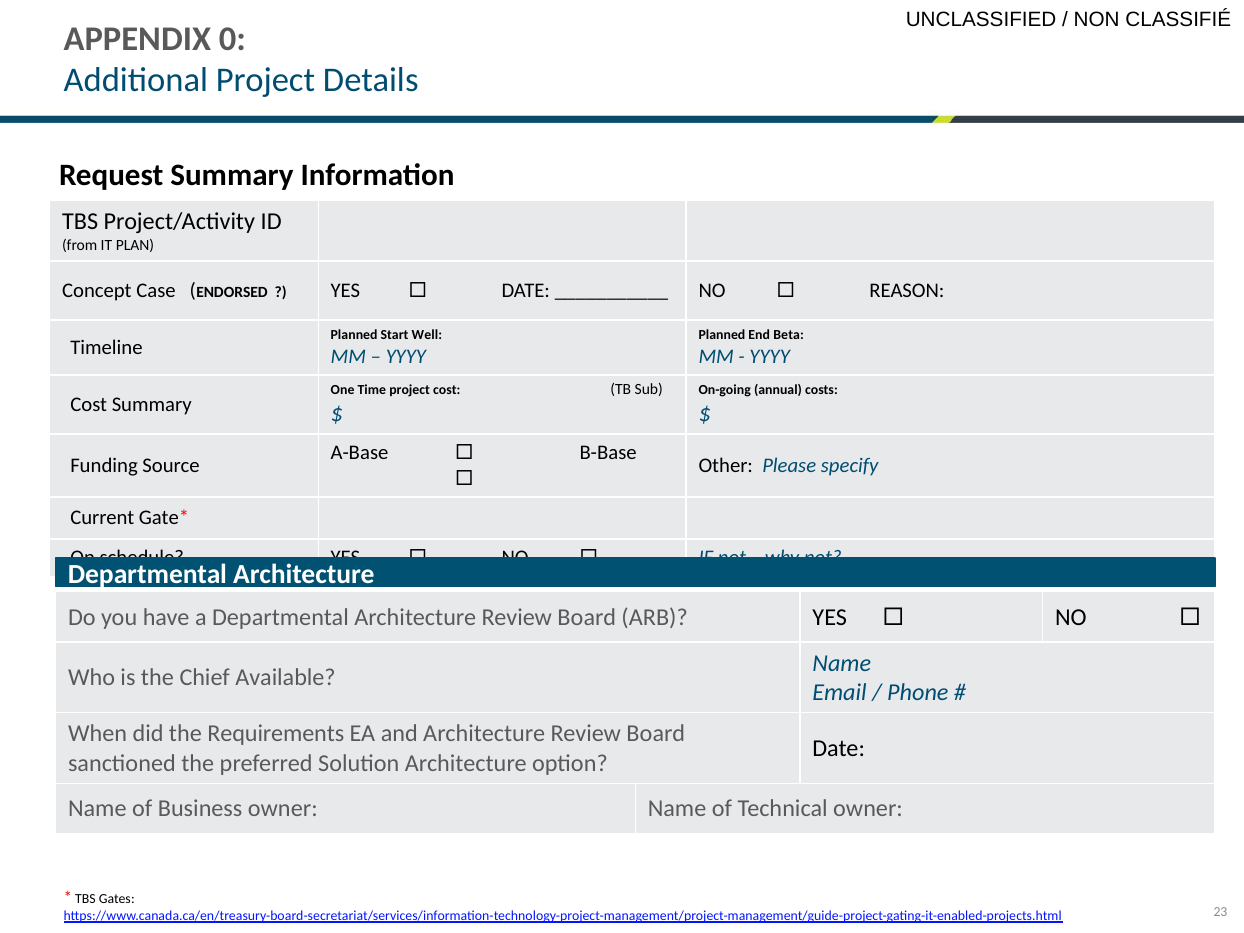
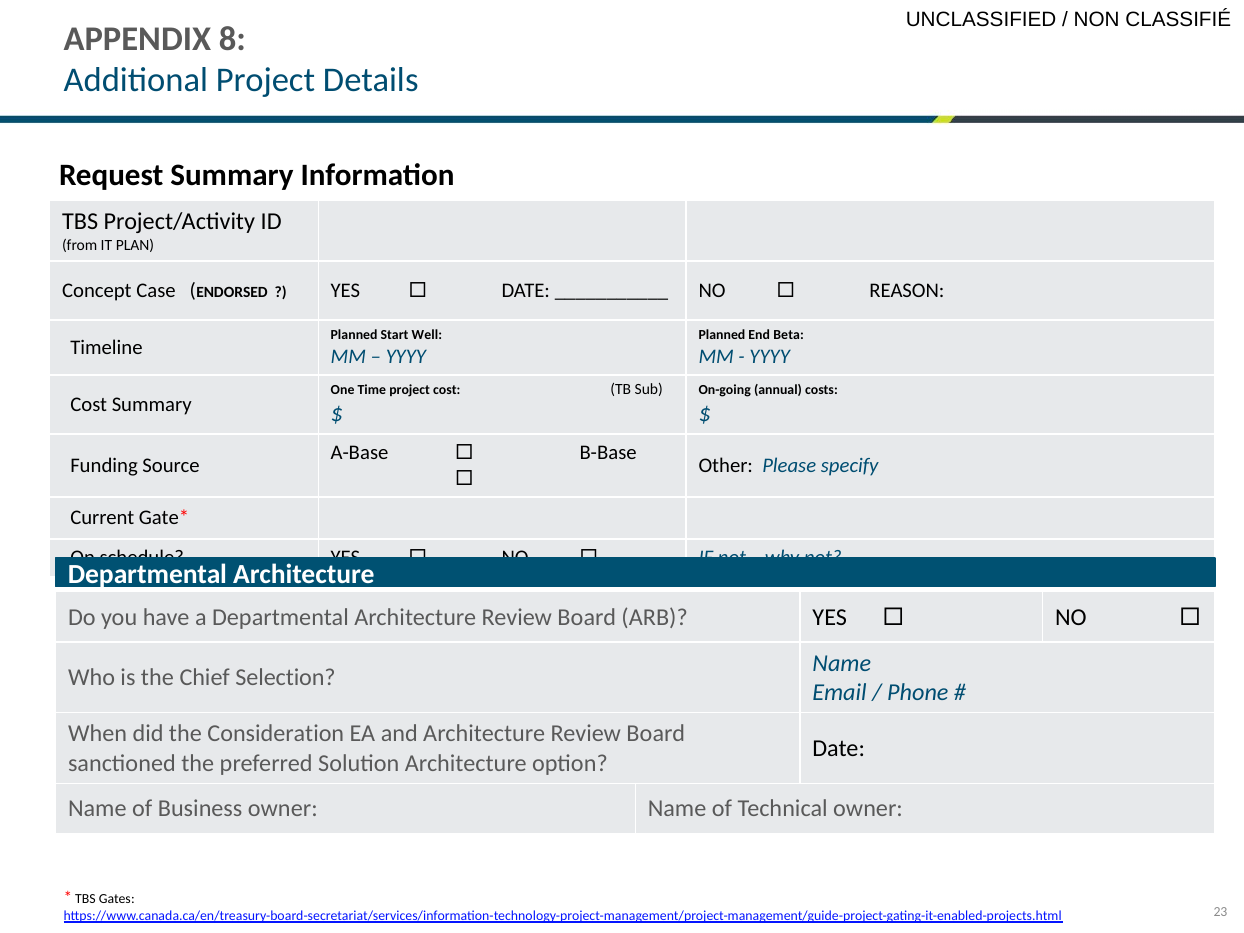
0: 0 -> 8 (232, 39)
Available: Available -> Selection (286, 678)
Requirements: Requirements -> Consideration (276, 734)
